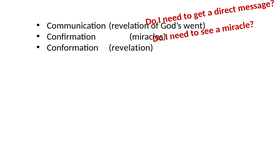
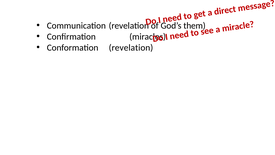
went: went -> them (195, 26)
